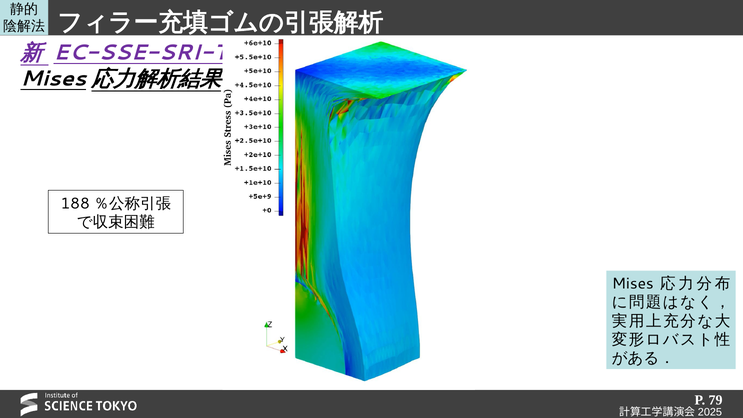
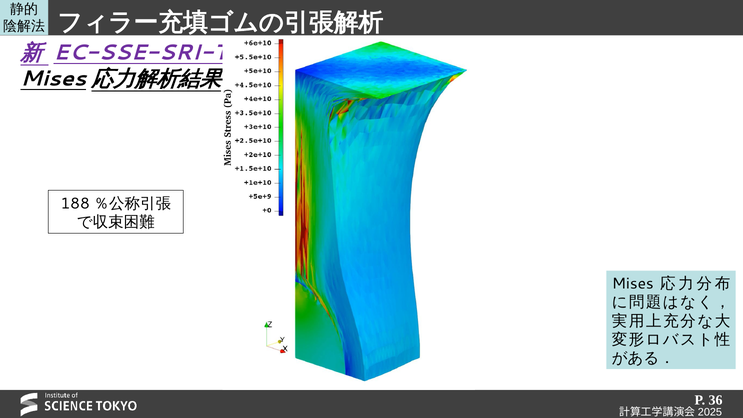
79: 79 -> 36 (716, 400)
